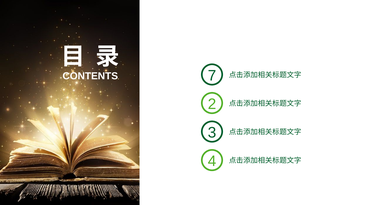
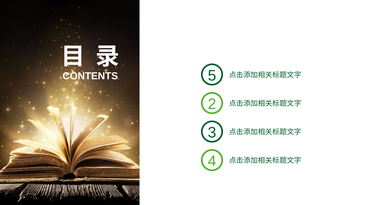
7: 7 -> 5 (212, 76)
